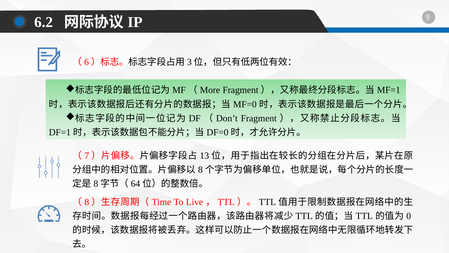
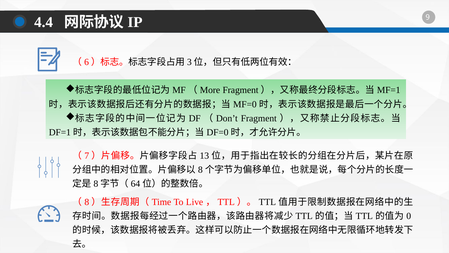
6.2: 6.2 -> 4.4 (44, 22)
